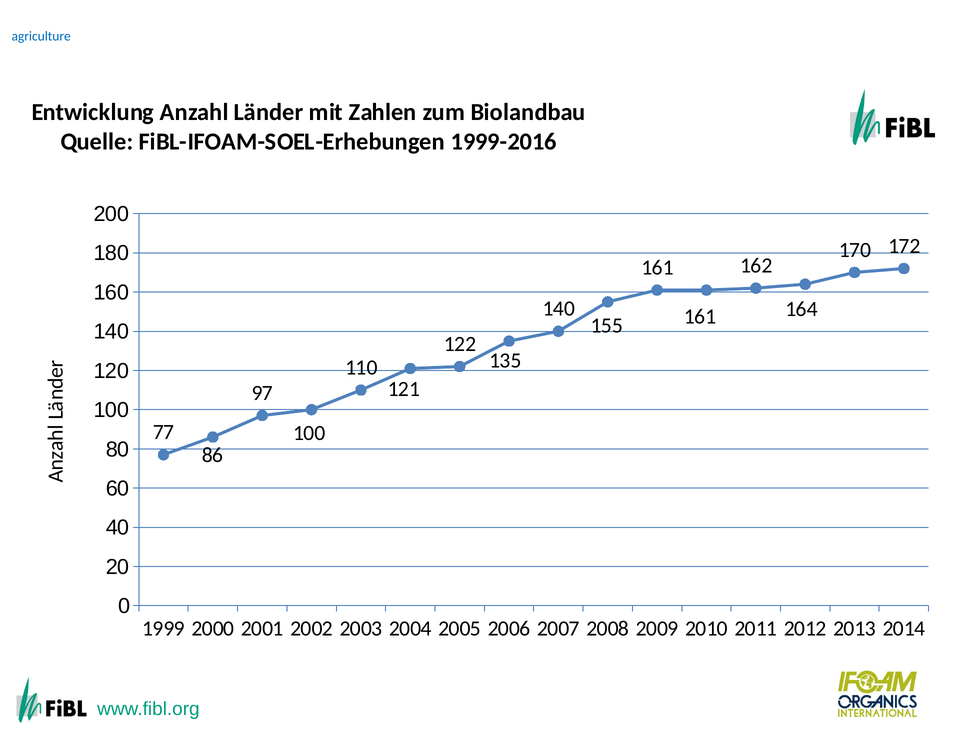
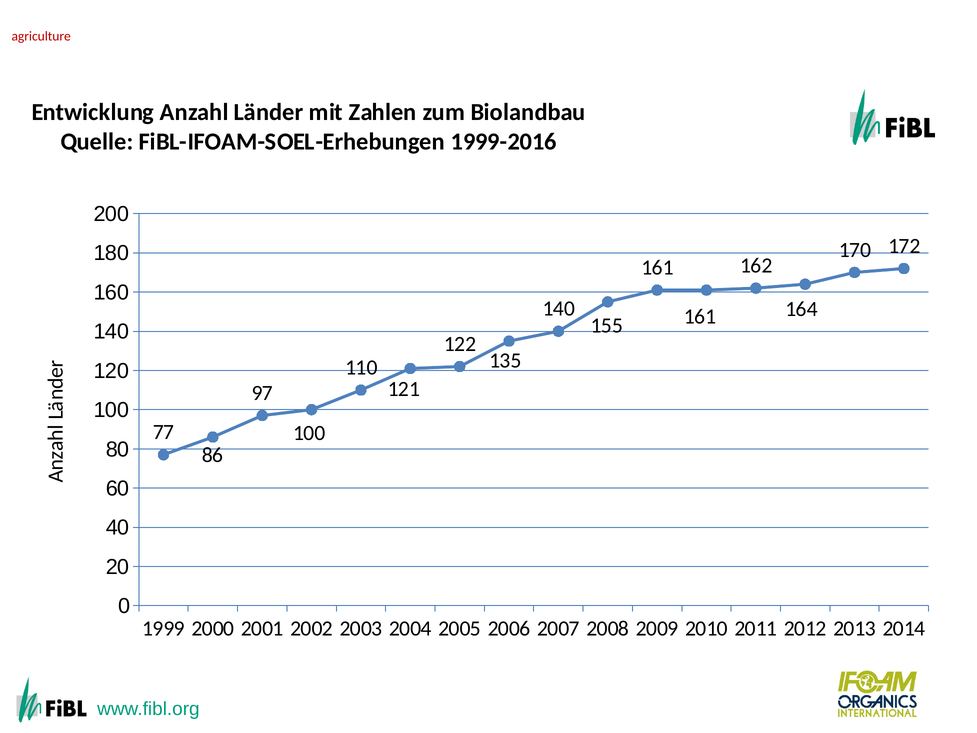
agriculture colour: blue -> red (41, 36)
